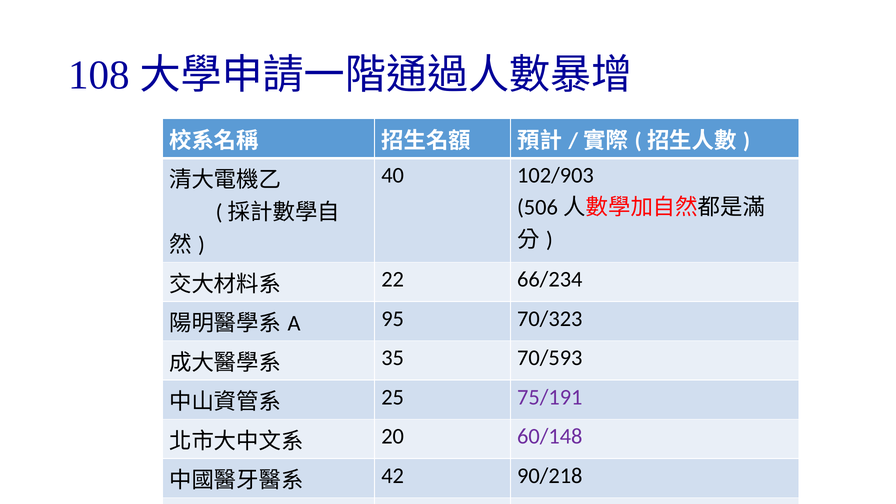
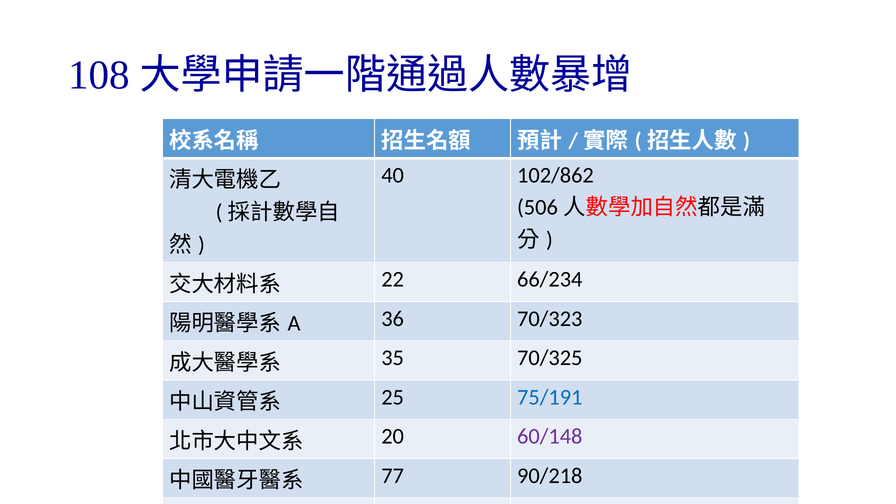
102/903: 102/903 -> 102/862 (555, 175)
95: 95 -> 36 (393, 319)
70/593: 70/593 -> 70/325 (550, 358)
75/191 colour: purple -> blue (550, 397)
42: 42 -> 77 (393, 476)
